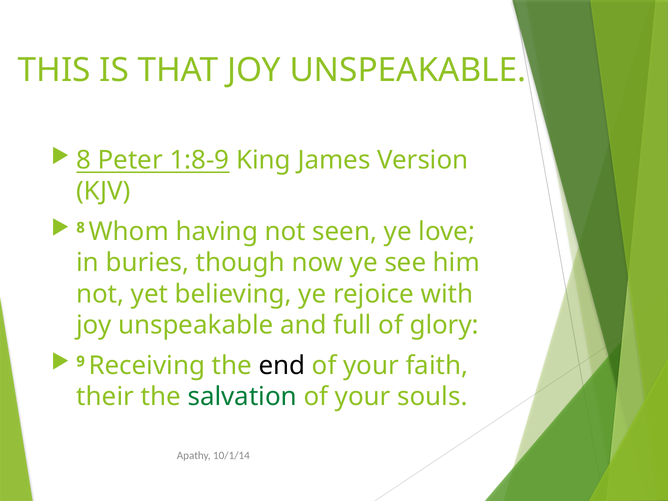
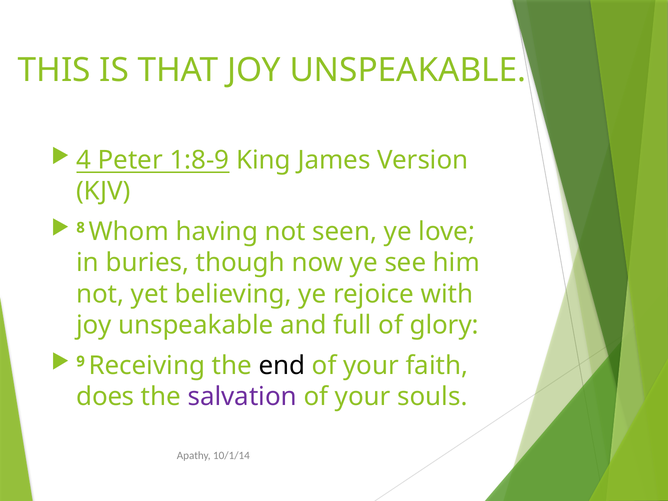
8: 8 -> 4 (84, 160)
their: their -> does (105, 397)
salvation colour: green -> purple (242, 397)
